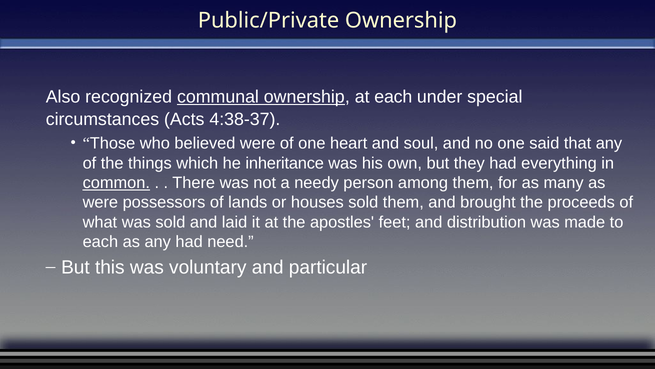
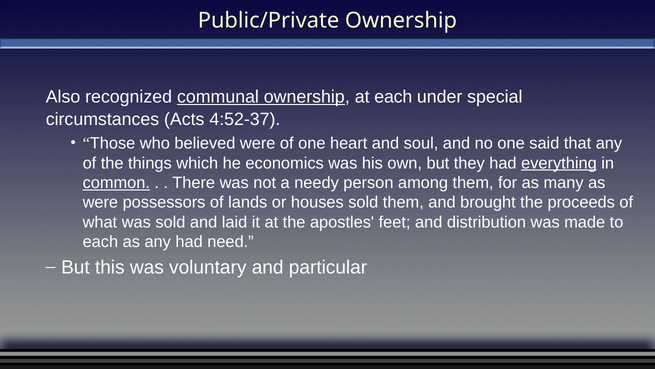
4:38-37: 4:38-37 -> 4:52-37 (245, 119)
inheritance: inheritance -> economics (285, 163)
everything underline: none -> present (559, 163)
